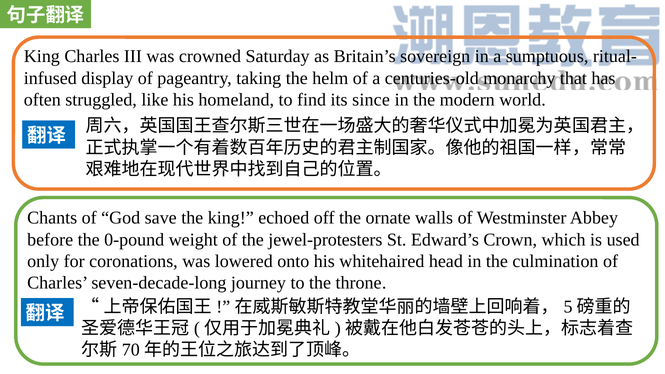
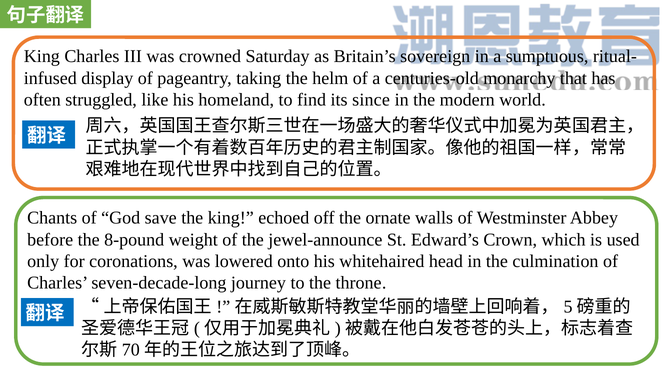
0-pound: 0-pound -> 8-pound (134, 240)
jewel-protesters: jewel-protesters -> jewel-announce (325, 240)
